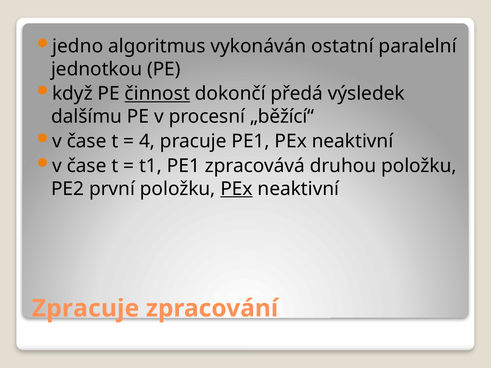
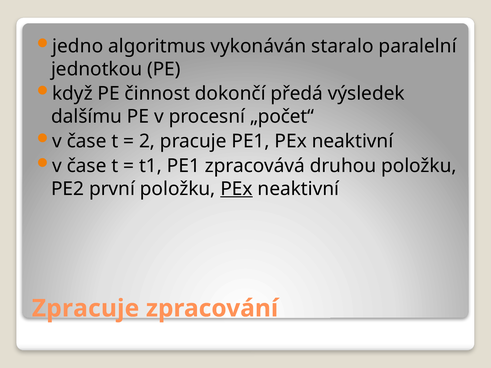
ostatní: ostatní -> staralo (342, 46)
činnost underline: present -> none (157, 94)
„běžící“: „běžící“ -> „počet“ (282, 117)
4: 4 -> 2 (147, 141)
